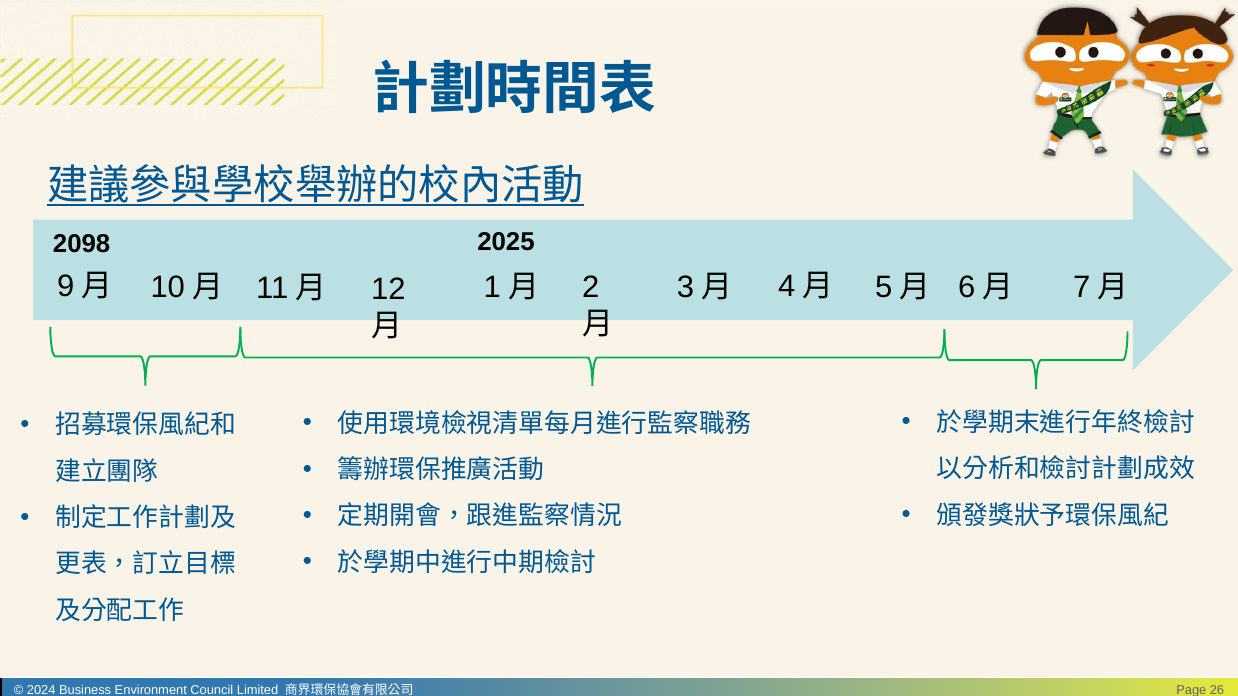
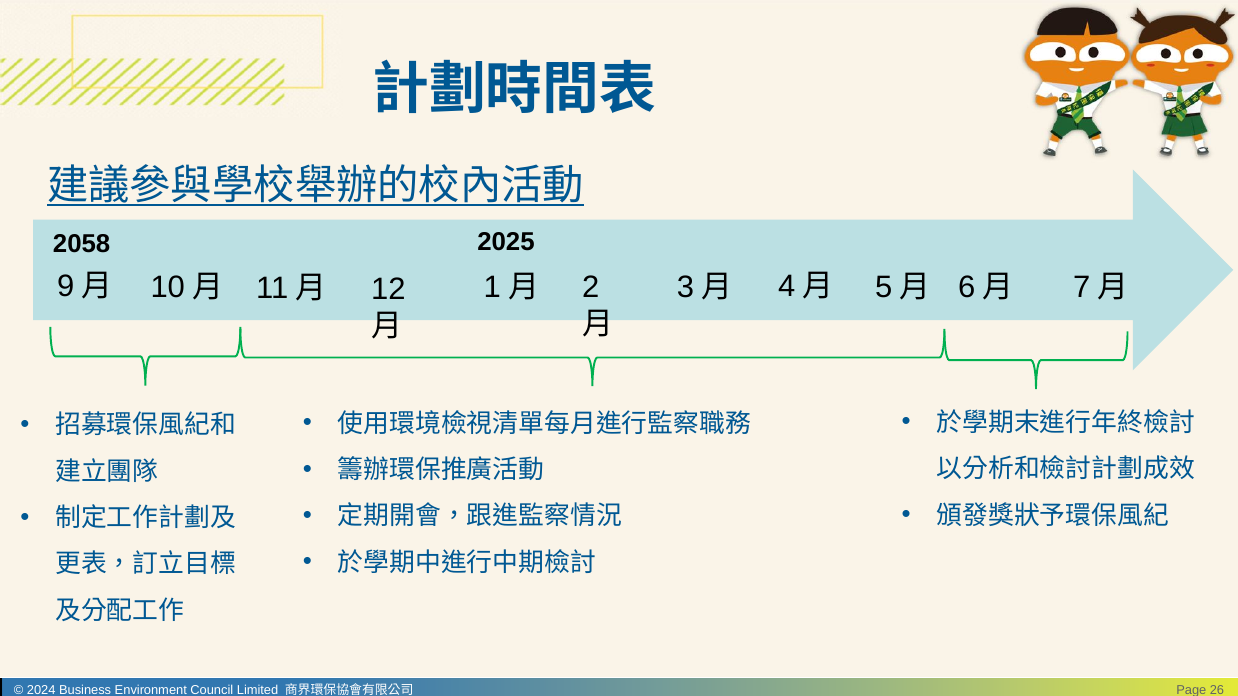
2098: 2098 -> 2058 (82, 244)
